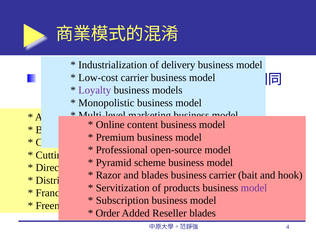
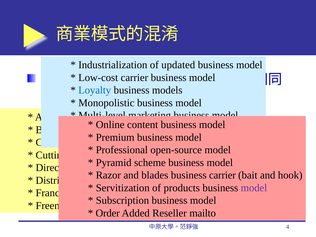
delivery: delivery -> updated (178, 65)
Loyalty colour: purple -> blue (95, 90)
Reseller blades: blades -> mailto (203, 213)
